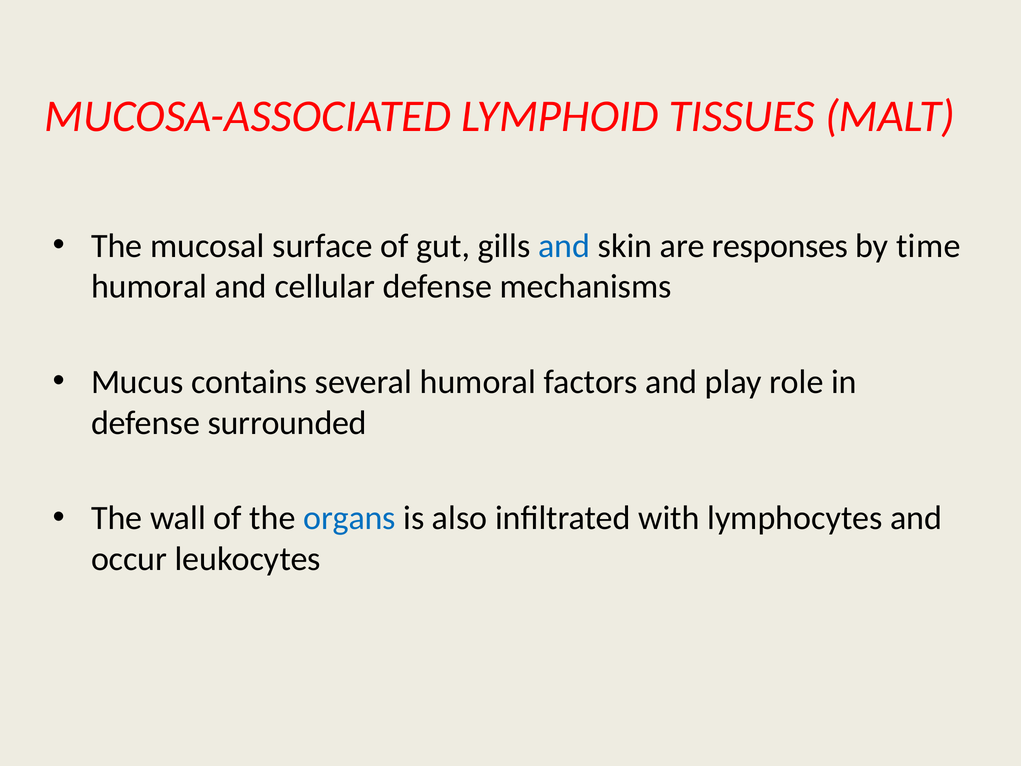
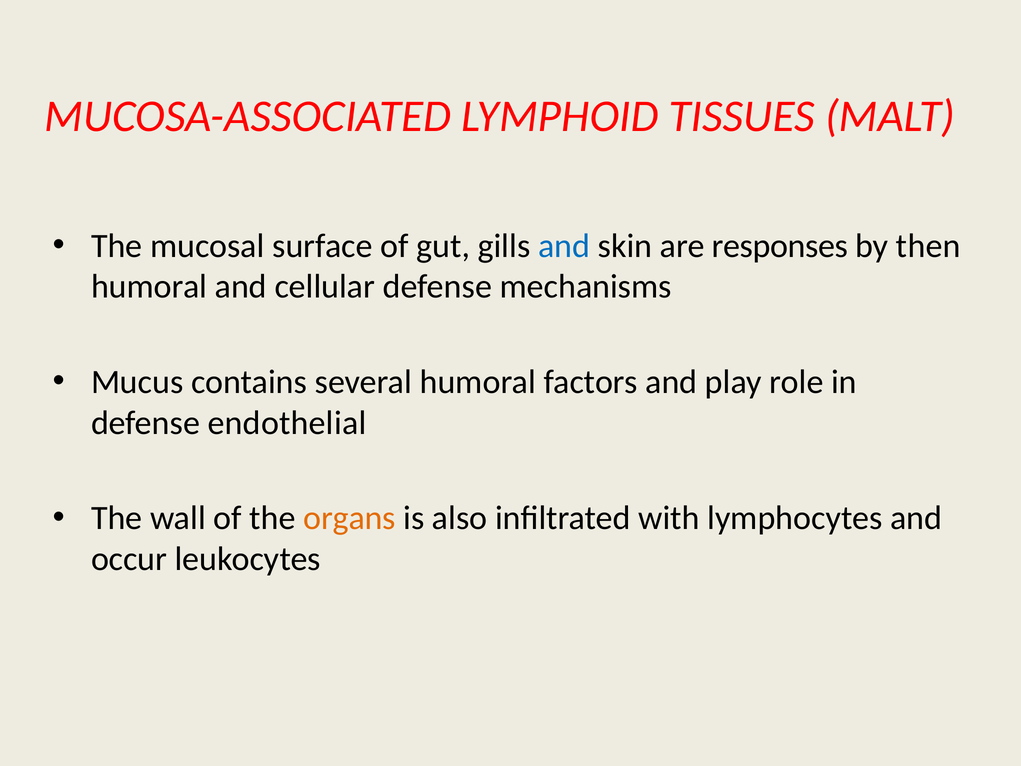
time: time -> then (928, 246)
surrounded: surrounded -> endothelial (287, 423)
organs colour: blue -> orange (350, 518)
